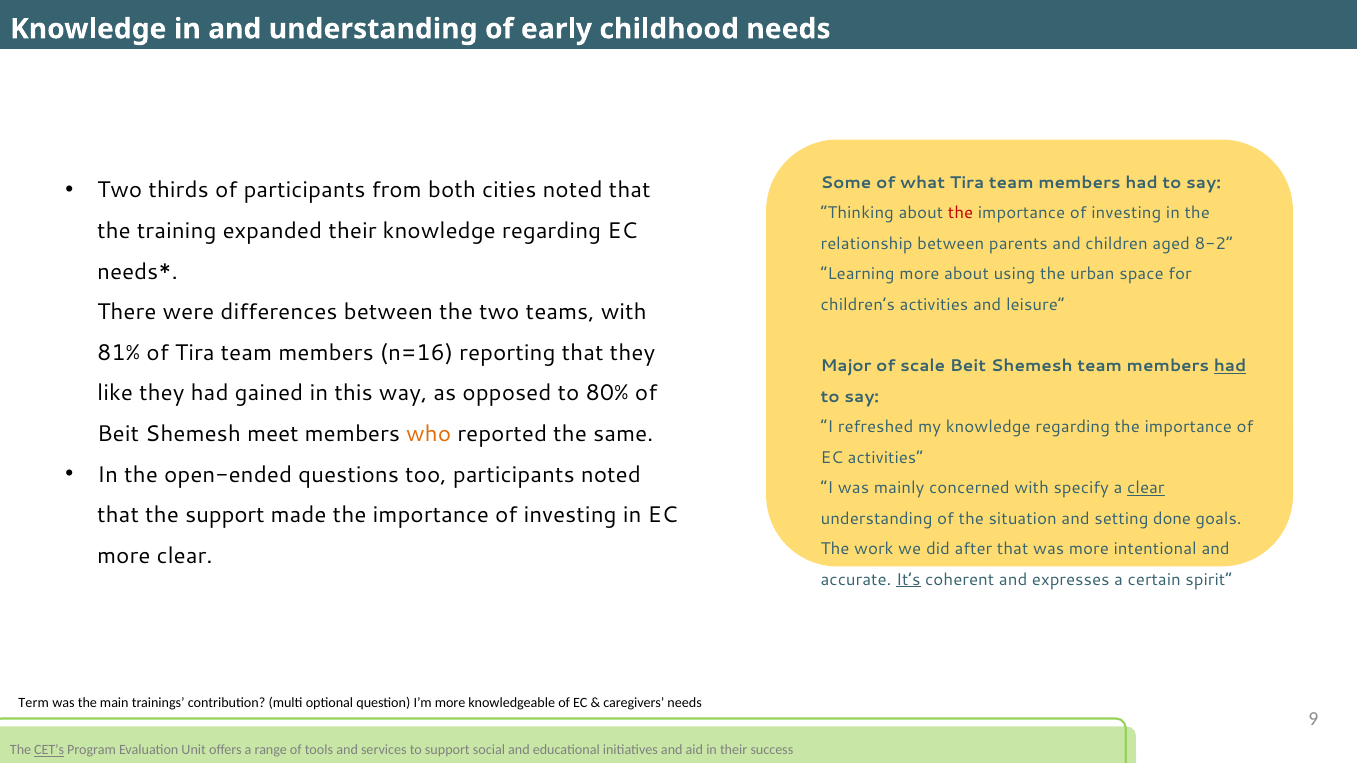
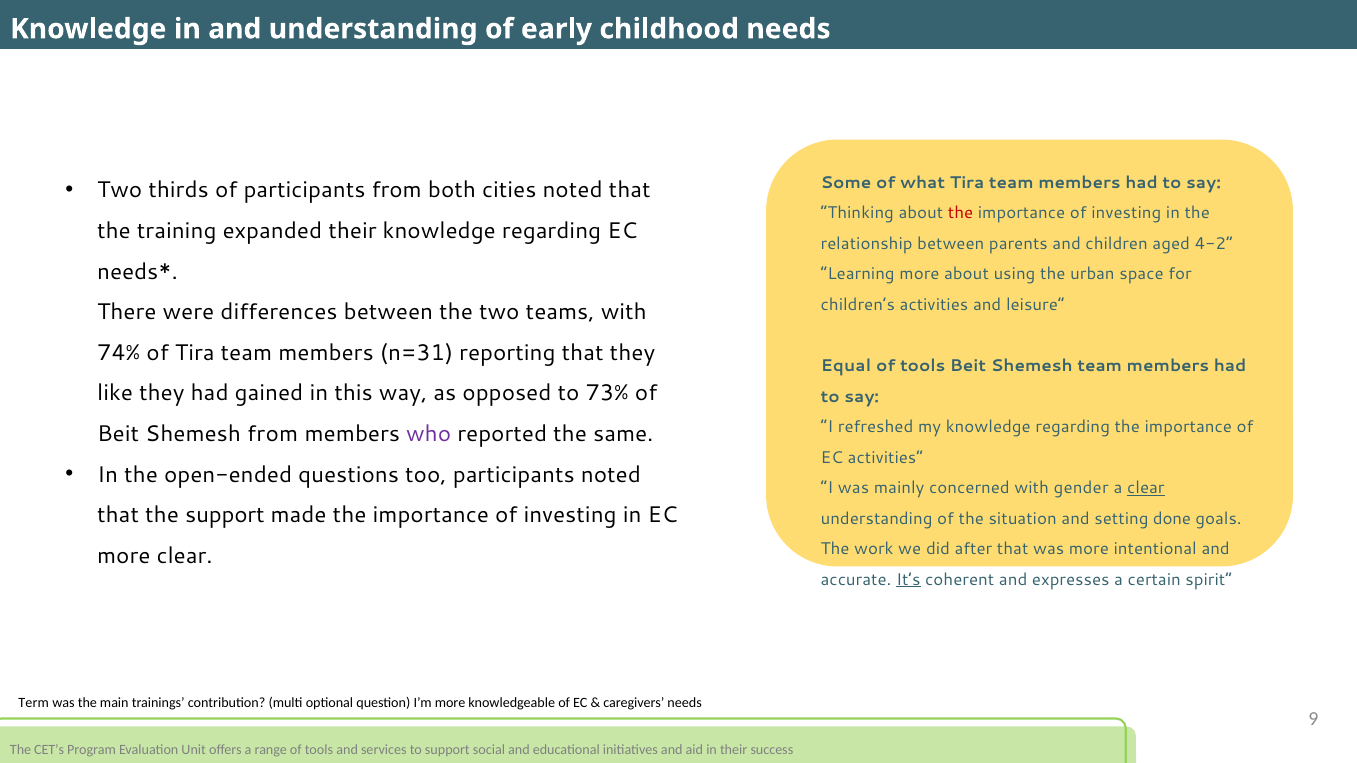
8-2: 8-2 -> 4-2 (1214, 244)
81%: 81% -> 74% (119, 353)
n=16: n=16 -> n=31 (417, 353)
Major: Major -> Equal (846, 366)
scale: scale -> tools (923, 366)
had underline: present -> none (1230, 366)
80%: 80% -> 73% (607, 394)
Shemesh meet: meet -> from (273, 434)
who colour: orange -> purple (429, 434)
specify: specify -> gender (1081, 488)
CET’s underline: present -> none (49, 750)
